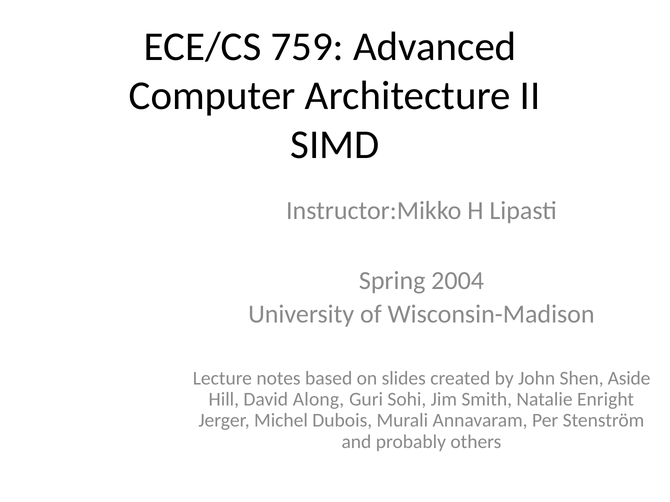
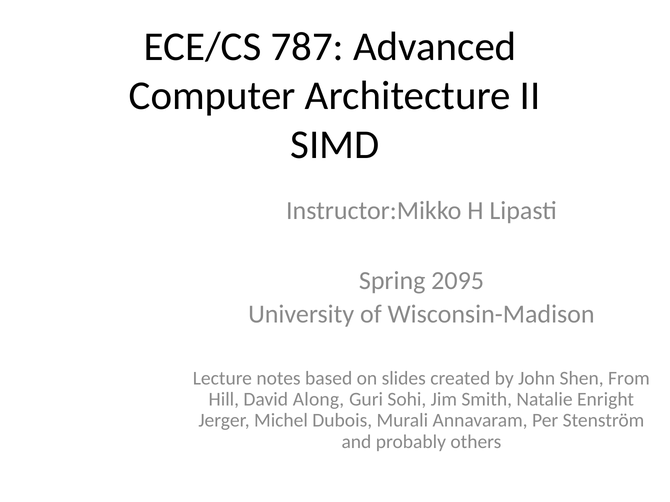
759: 759 -> 787 (307, 47)
2004: 2004 -> 2095 (458, 281)
Aside: Aside -> From (629, 379)
